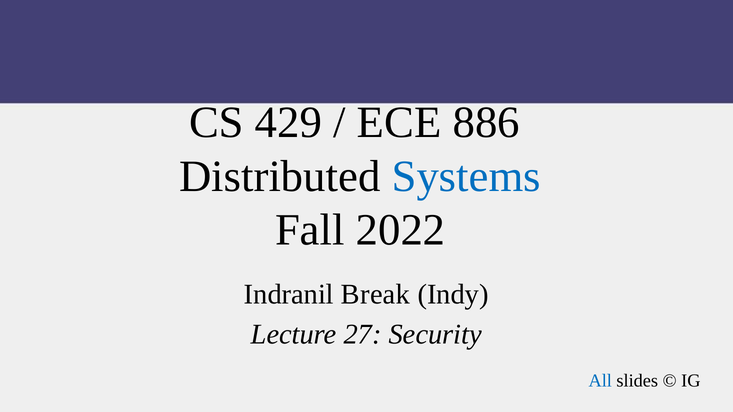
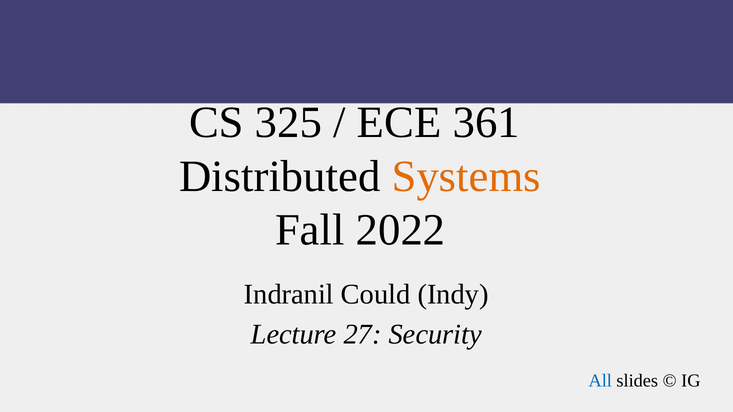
429: 429 -> 325 (289, 123)
886: 886 -> 361 (486, 123)
Systems colour: blue -> orange (466, 176)
Break: Break -> Could (376, 295)
